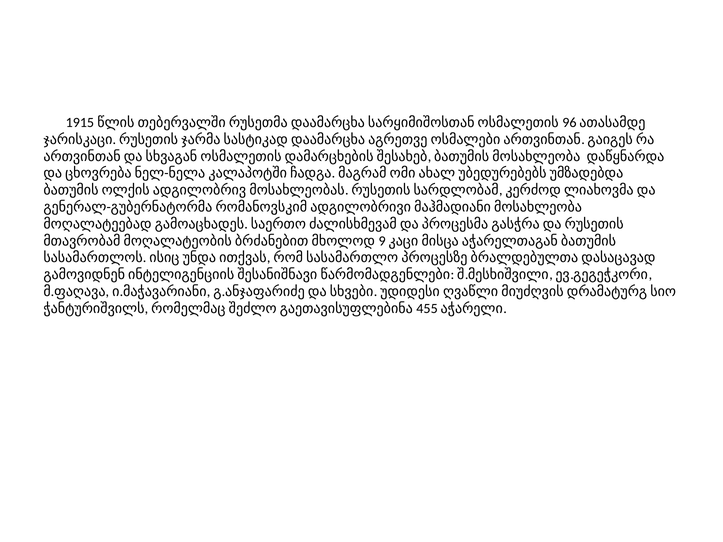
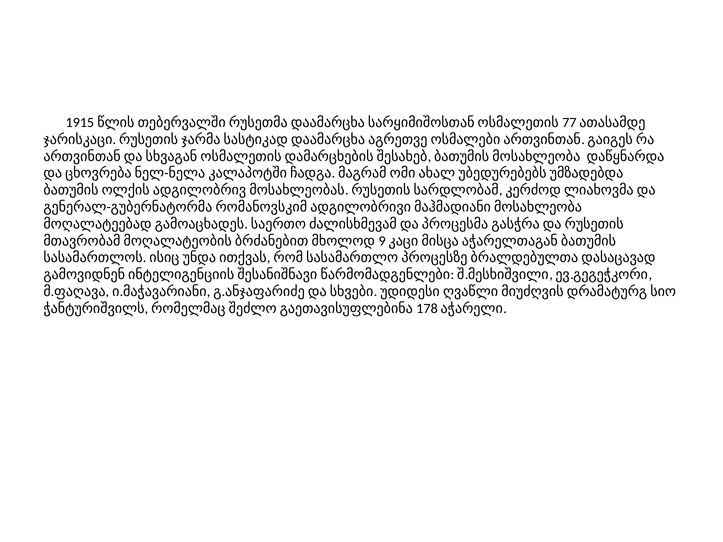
96: 96 -> 77 (569, 123)
455: 455 -> 178 (427, 309)
